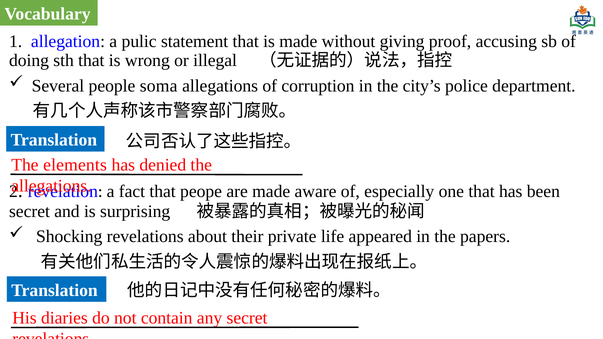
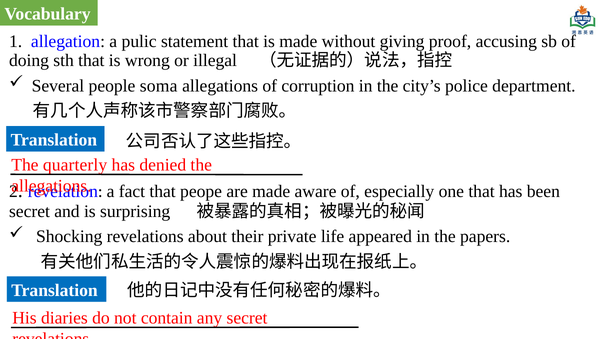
elements: elements -> quarterly (75, 165)
